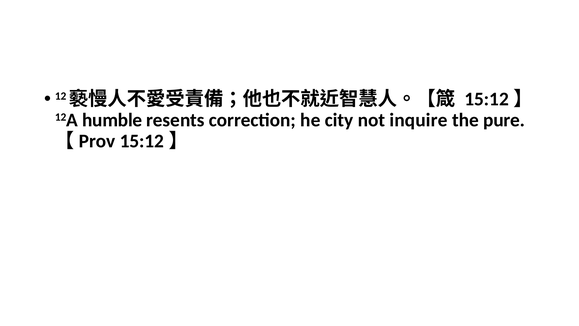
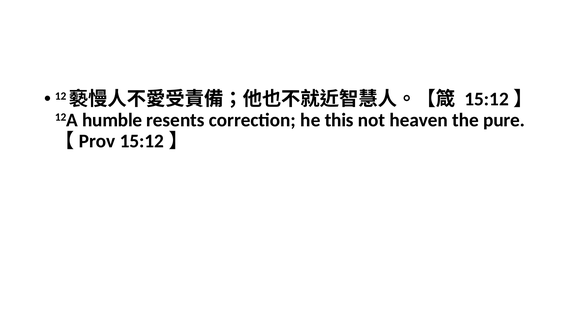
city: city -> this (339, 120)
inquire: inquire -> heaven (419, 120)
